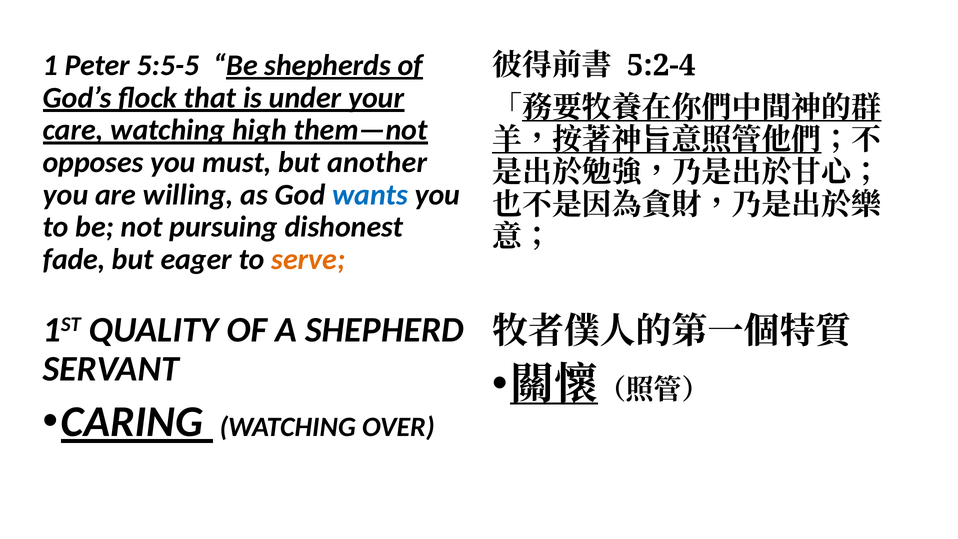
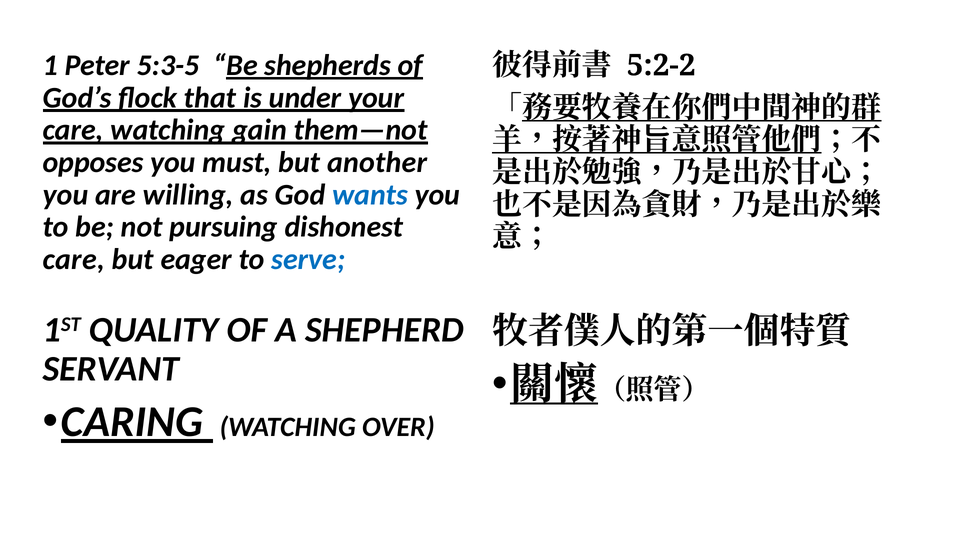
5:5-5: 5:5-5 -> 5:3-5 (168, 65)
5:2-4: 5:2-4 -> 5:2-2 (661, 65)
high: high -> gain (259, 130)
fade: fade -> care (74, 259)
serve colour: orange -> blue (308, 259)
